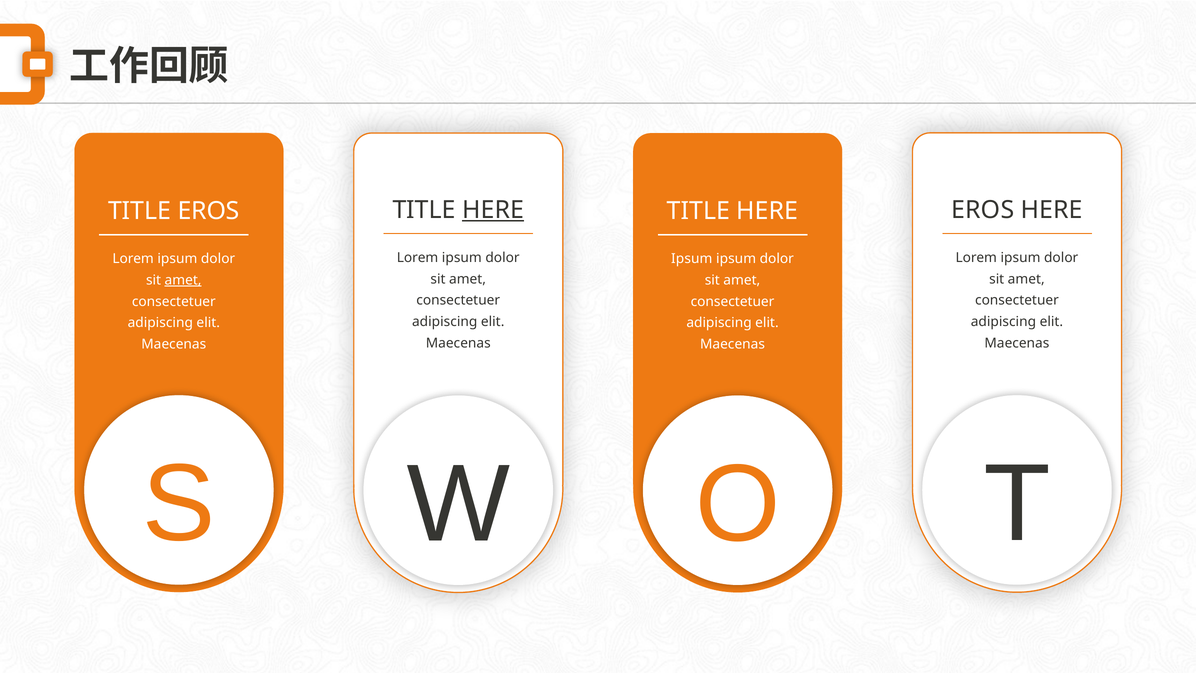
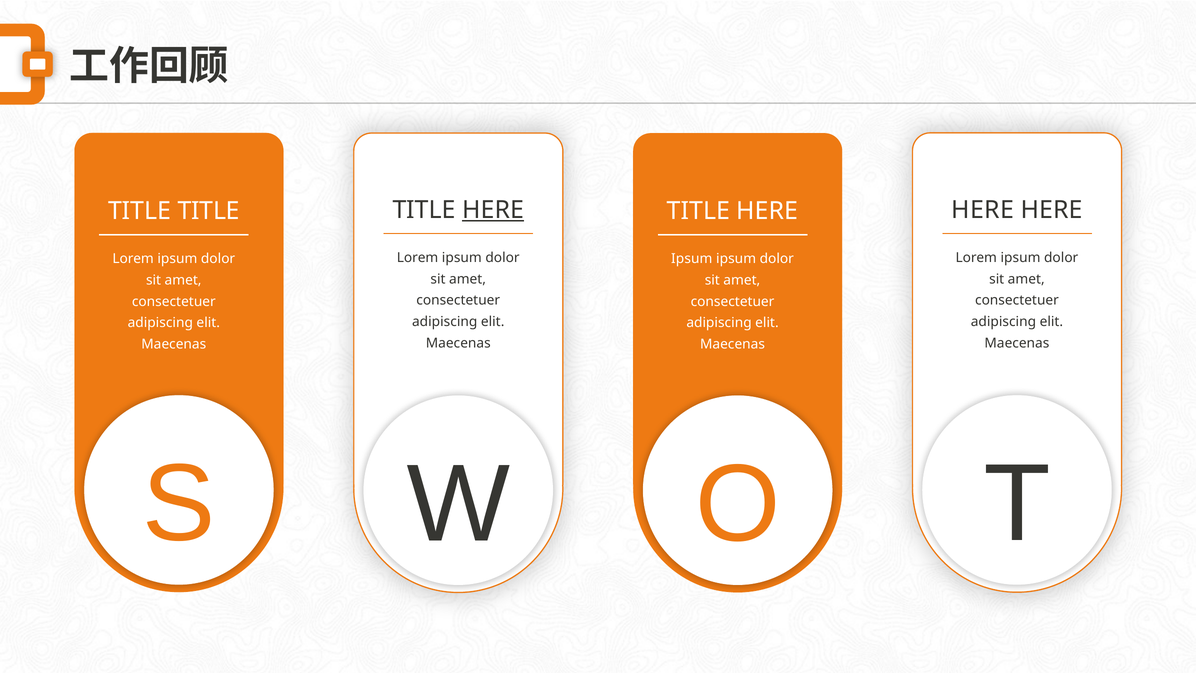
EROS: EROS -> HERE (983, 210)
TITLE EROS: EROS -> TITLE (209, 211)
amet underline: present -> none (183, 280)
